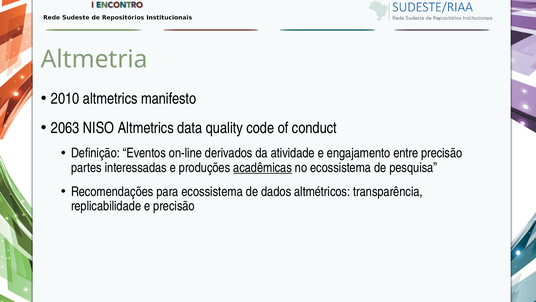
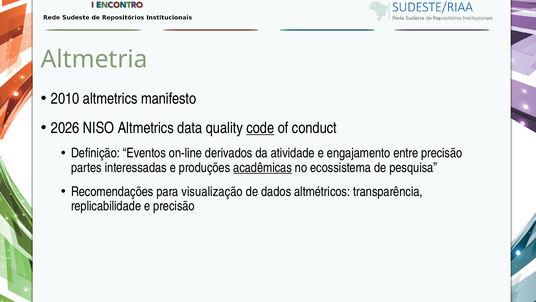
2063: 2063 -> 2026 (65, 128)
code underline: none -> present (260, 128)
para ecossistema: ecossistema -> visualização (212, 191)
